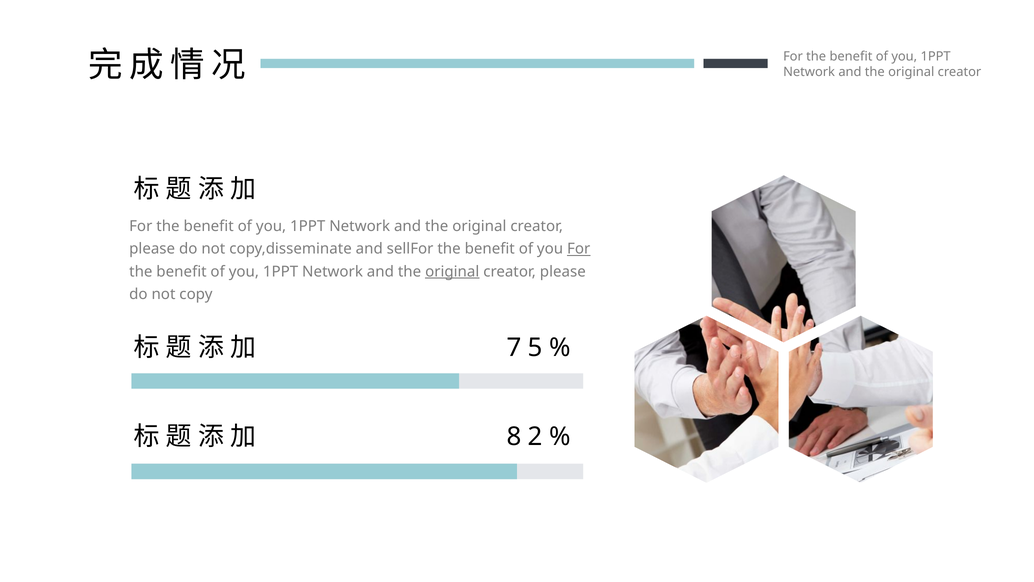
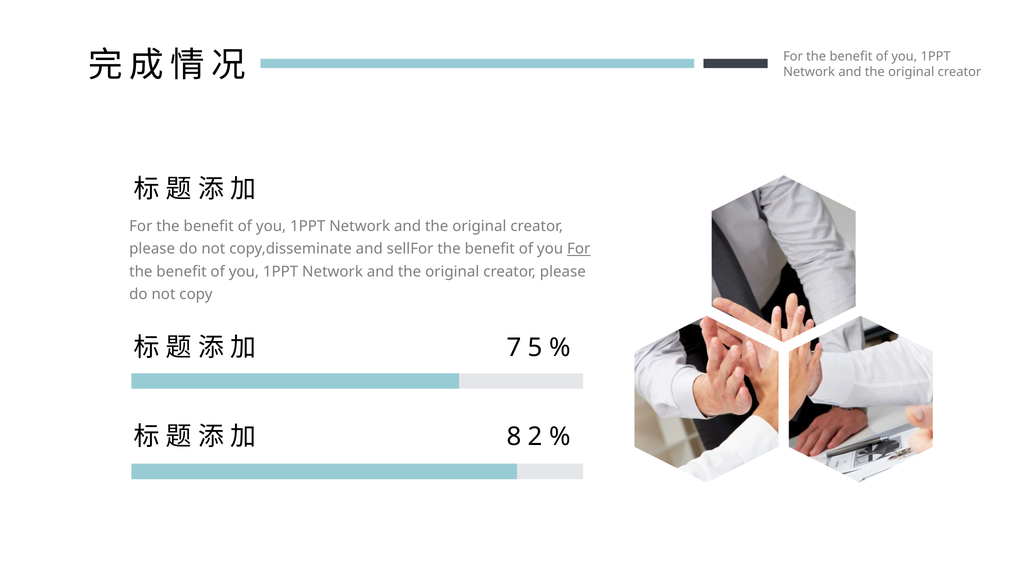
original underline: present -> none (452, 271)
